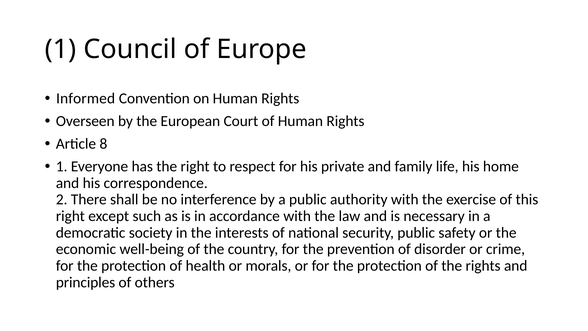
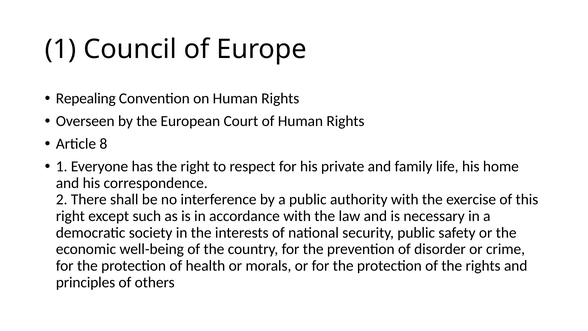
Informed: Informed -> Repealing (86, 98)
